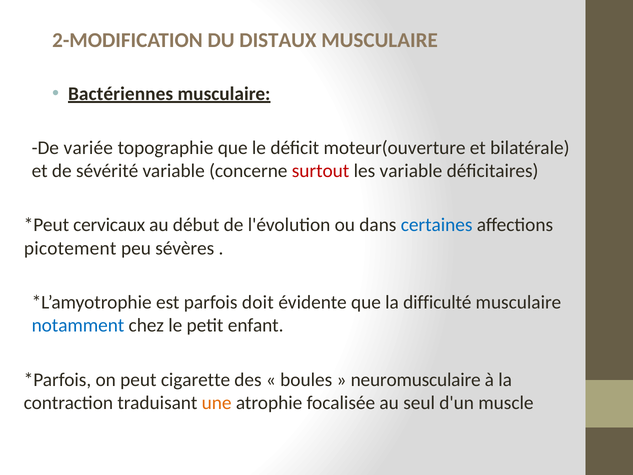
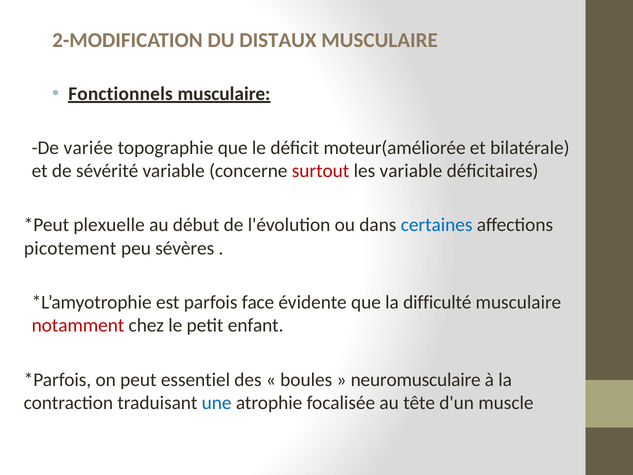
Bactériennes: Bactériennes -> Fonctionnels (121, 94)
moteur(ouverture: moteur(ouverture -> moteur(améliorée (395, 148)
cervicaux: cervicaux -> plexuelle (109, 225)
doit: doit -> face (258, 302)
notamment colour: blue -> red (78, 325)
cigarette: cigarette -> essentiel (195, 379)
une colour: orange -> blue (217, 403)
seul: seul -> tête (419, 403)
